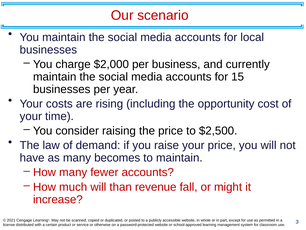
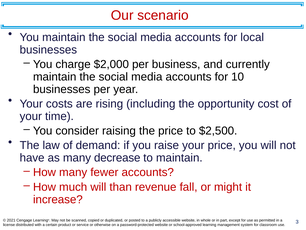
15: 15 -> 10 (238, 77)
becomes: becomes -> decrease (117, 158)
